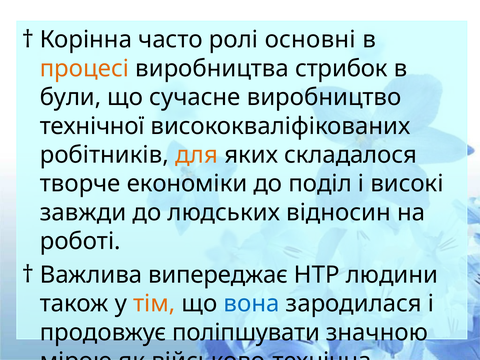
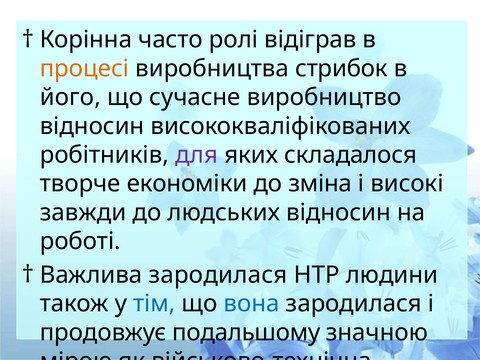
основні: основні -> відіграв (310, 40)
були: були -> його (70, 97)
технічної: технічної -> відносин (92, 126)
для colour: orange -> purple (196, 155)
поділ: поділ -> зміна (320, 184)
випереджає: випереджає -> зародилася (218, 275)
тім colour: orange -> blue (154, 304)
поліпшувати: поліпшувати -> подальшому (246, 333)
